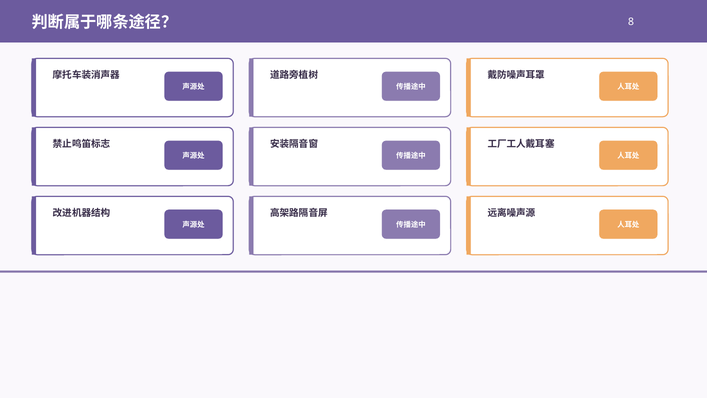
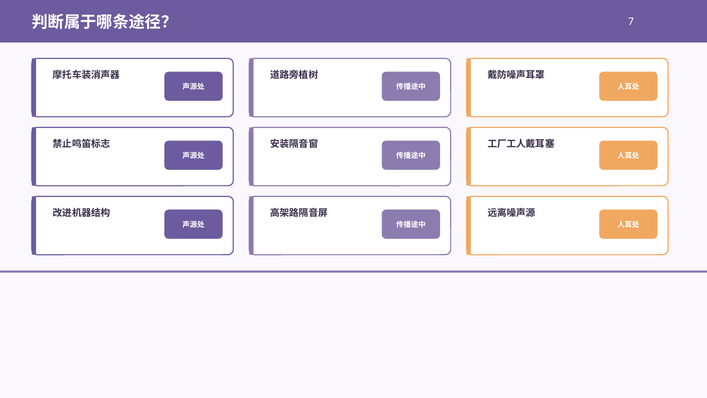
8: 8 -> 7 (631, 22)
